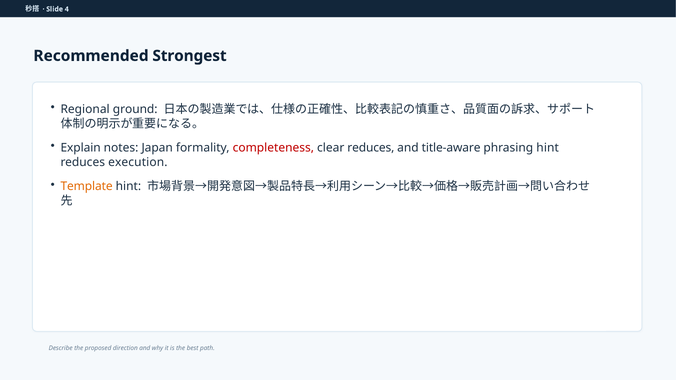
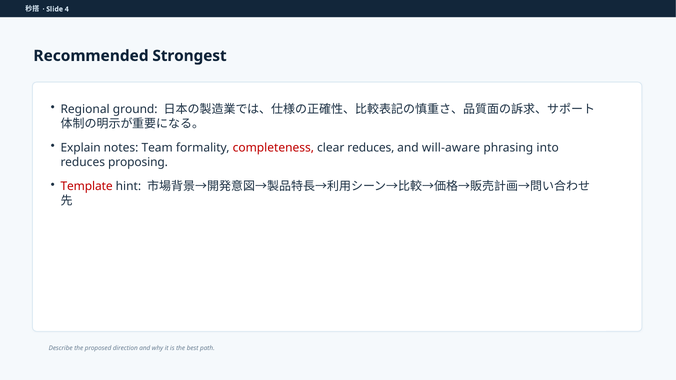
Japan: Japan -> Team (157, 148)
title-aware: title-aware -> will-aware (451, 148)
phrasing hint: hint -> into (548, 148)
execution: execution -> proposing (138, 162)
Template colour: orange -> red (87, 187)
